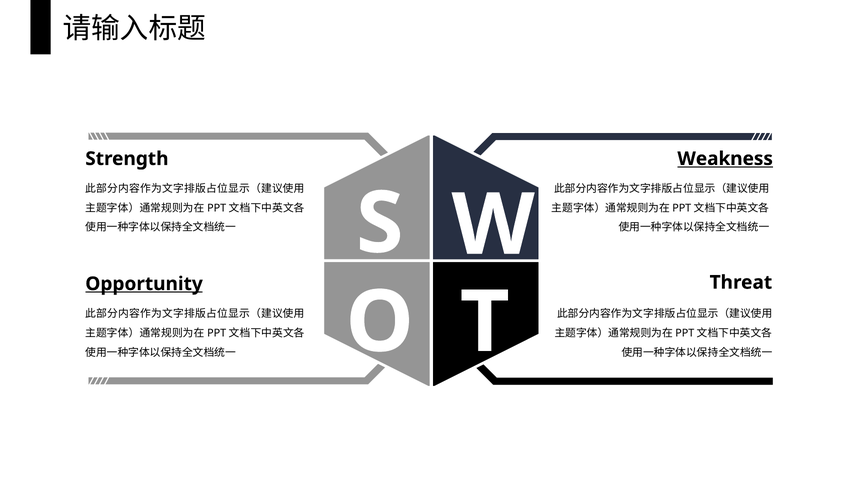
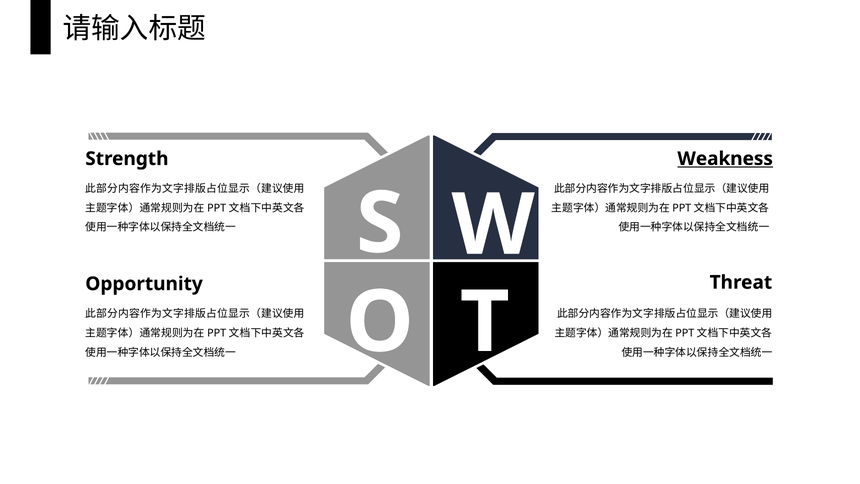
Opportunity underline: present -> none (144, 284)
